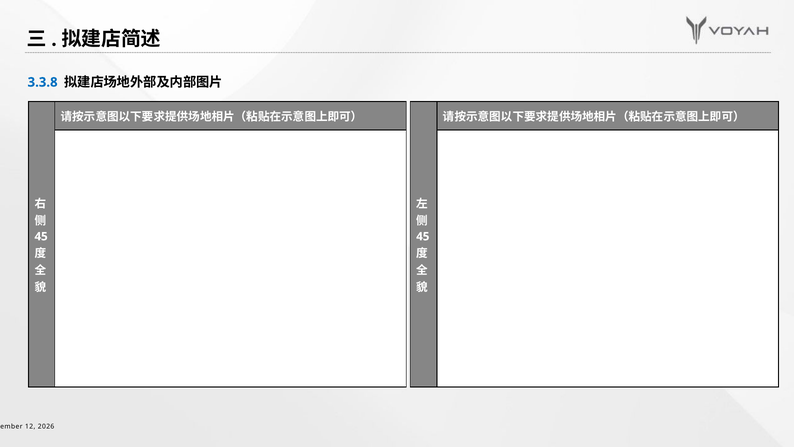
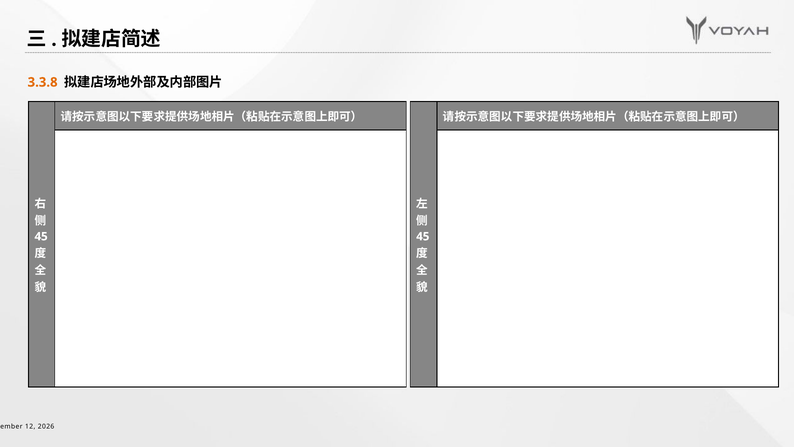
3.3.8 colour: blue -> orange (43, 82)
